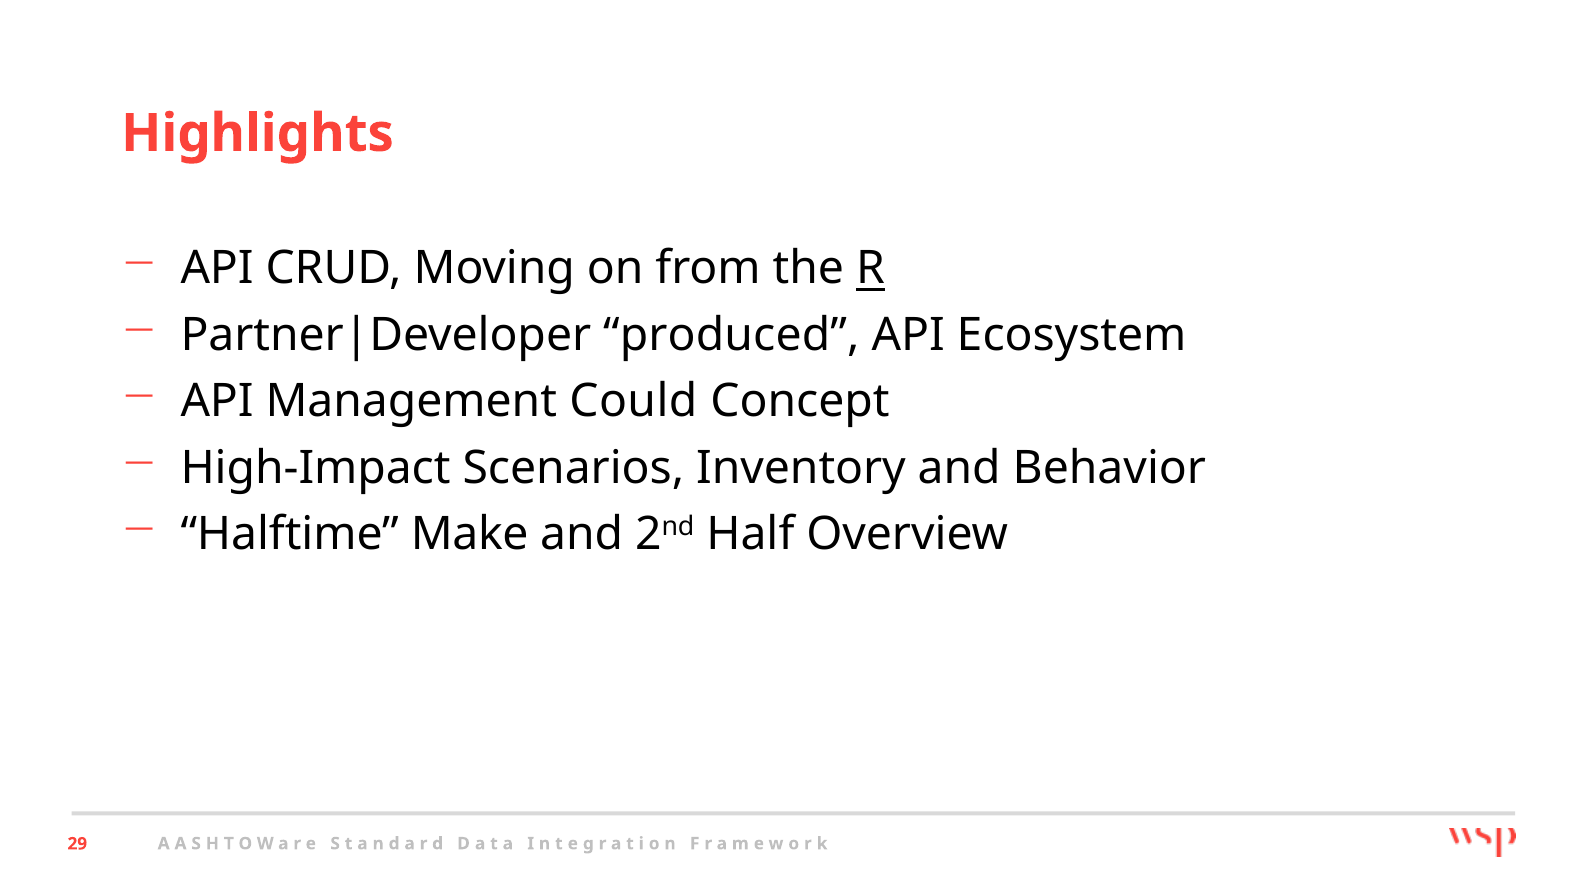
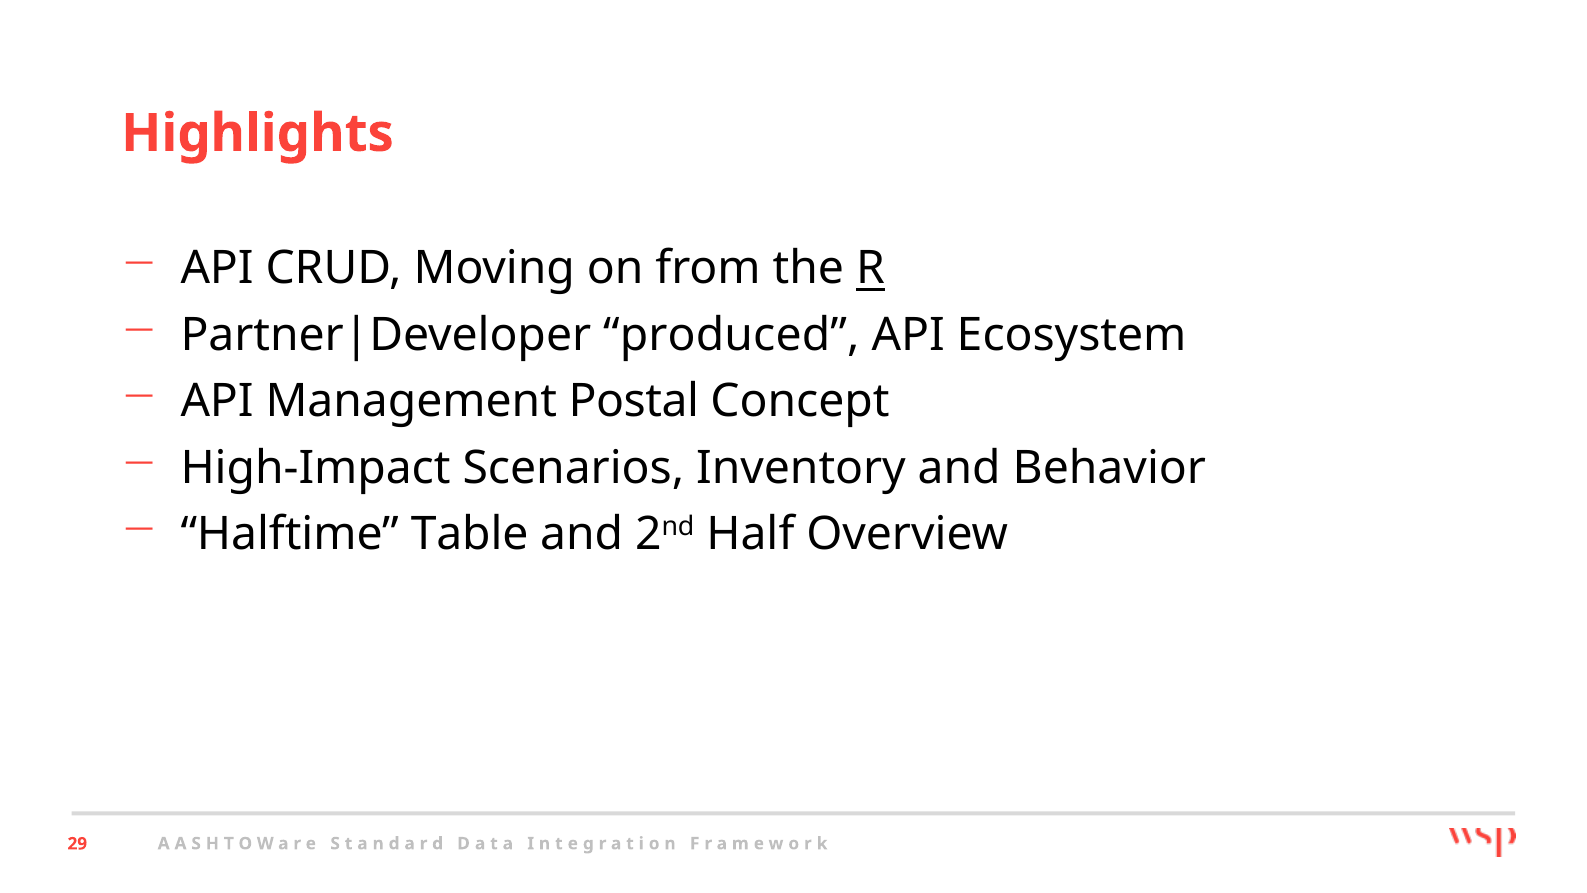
Could: Could -> Postal (634, 401)
Make: Make -> Table (470, 534)
